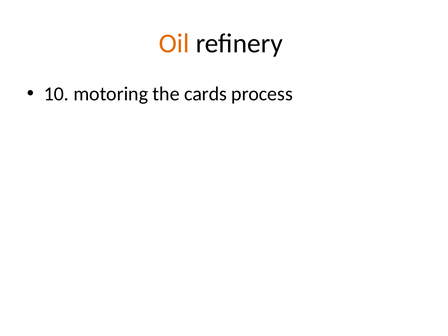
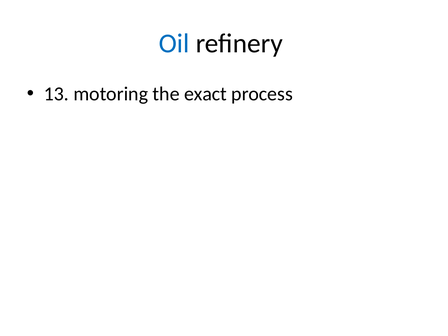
Oil colour: orange -> blue (174, 43)
10: 10 -> 13 (56, 94)
cards: cards -> exact (206, 94)
